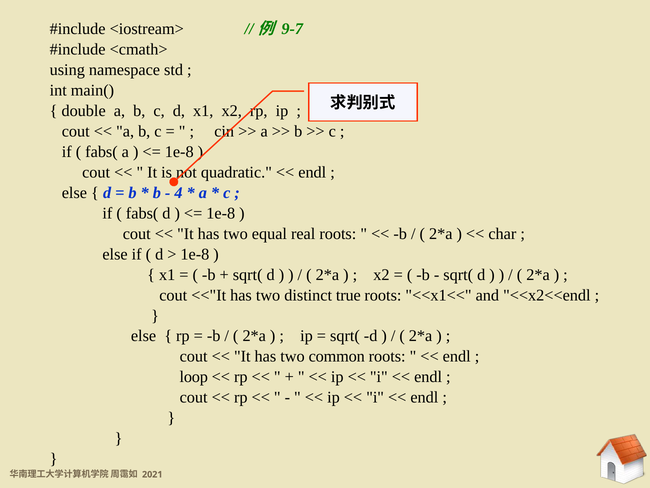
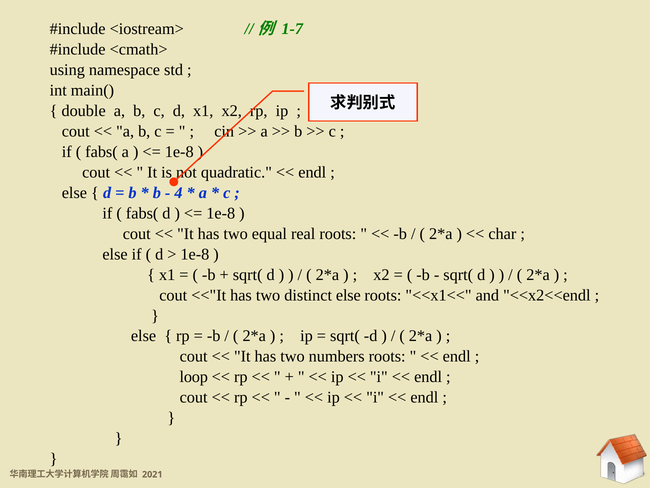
9-7: 9-7 -> 1-7 (292, 29)
distinct true: true -> else (348, 295)
common: common -> numbers (337, 356)
